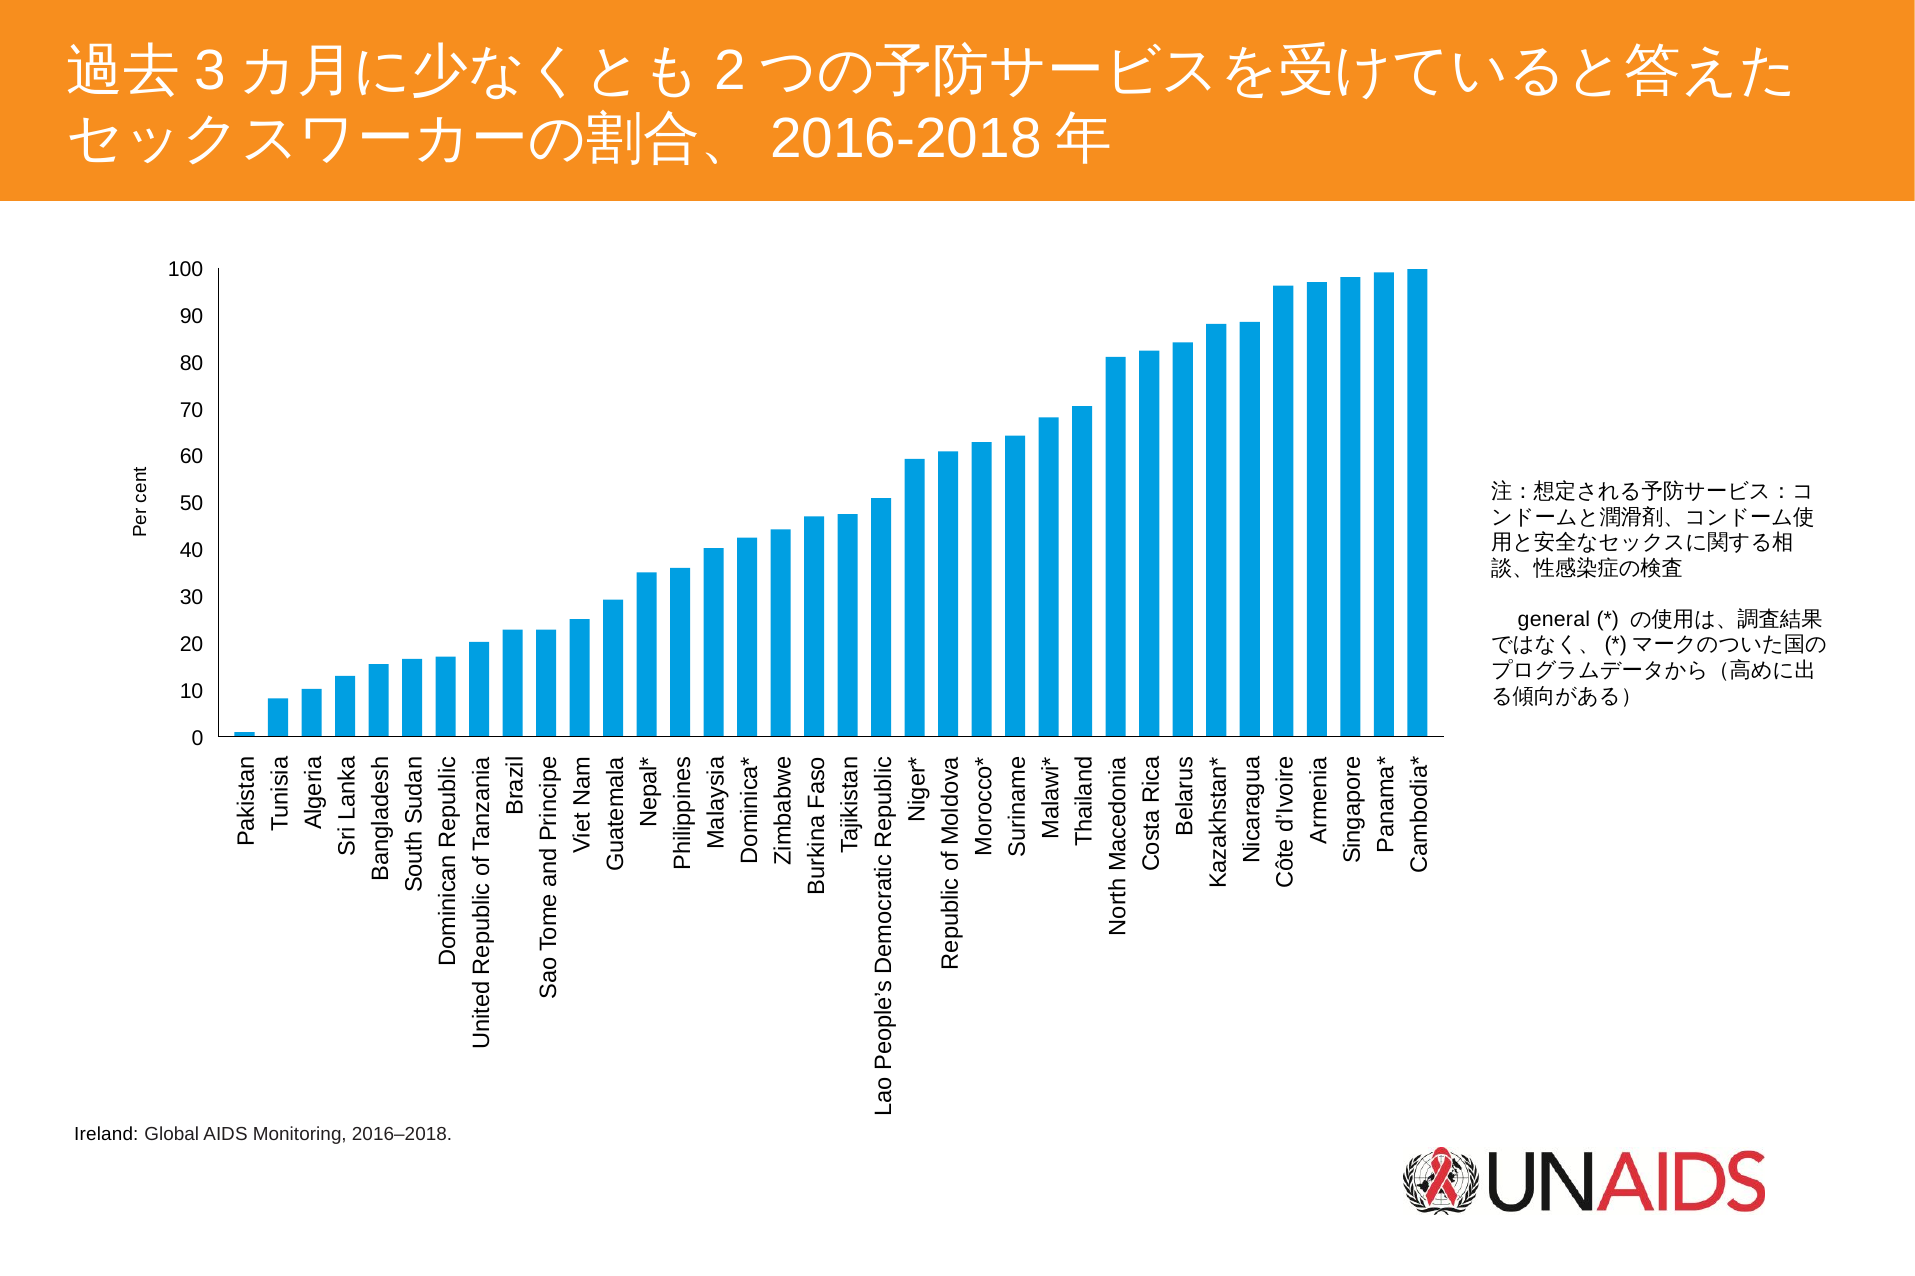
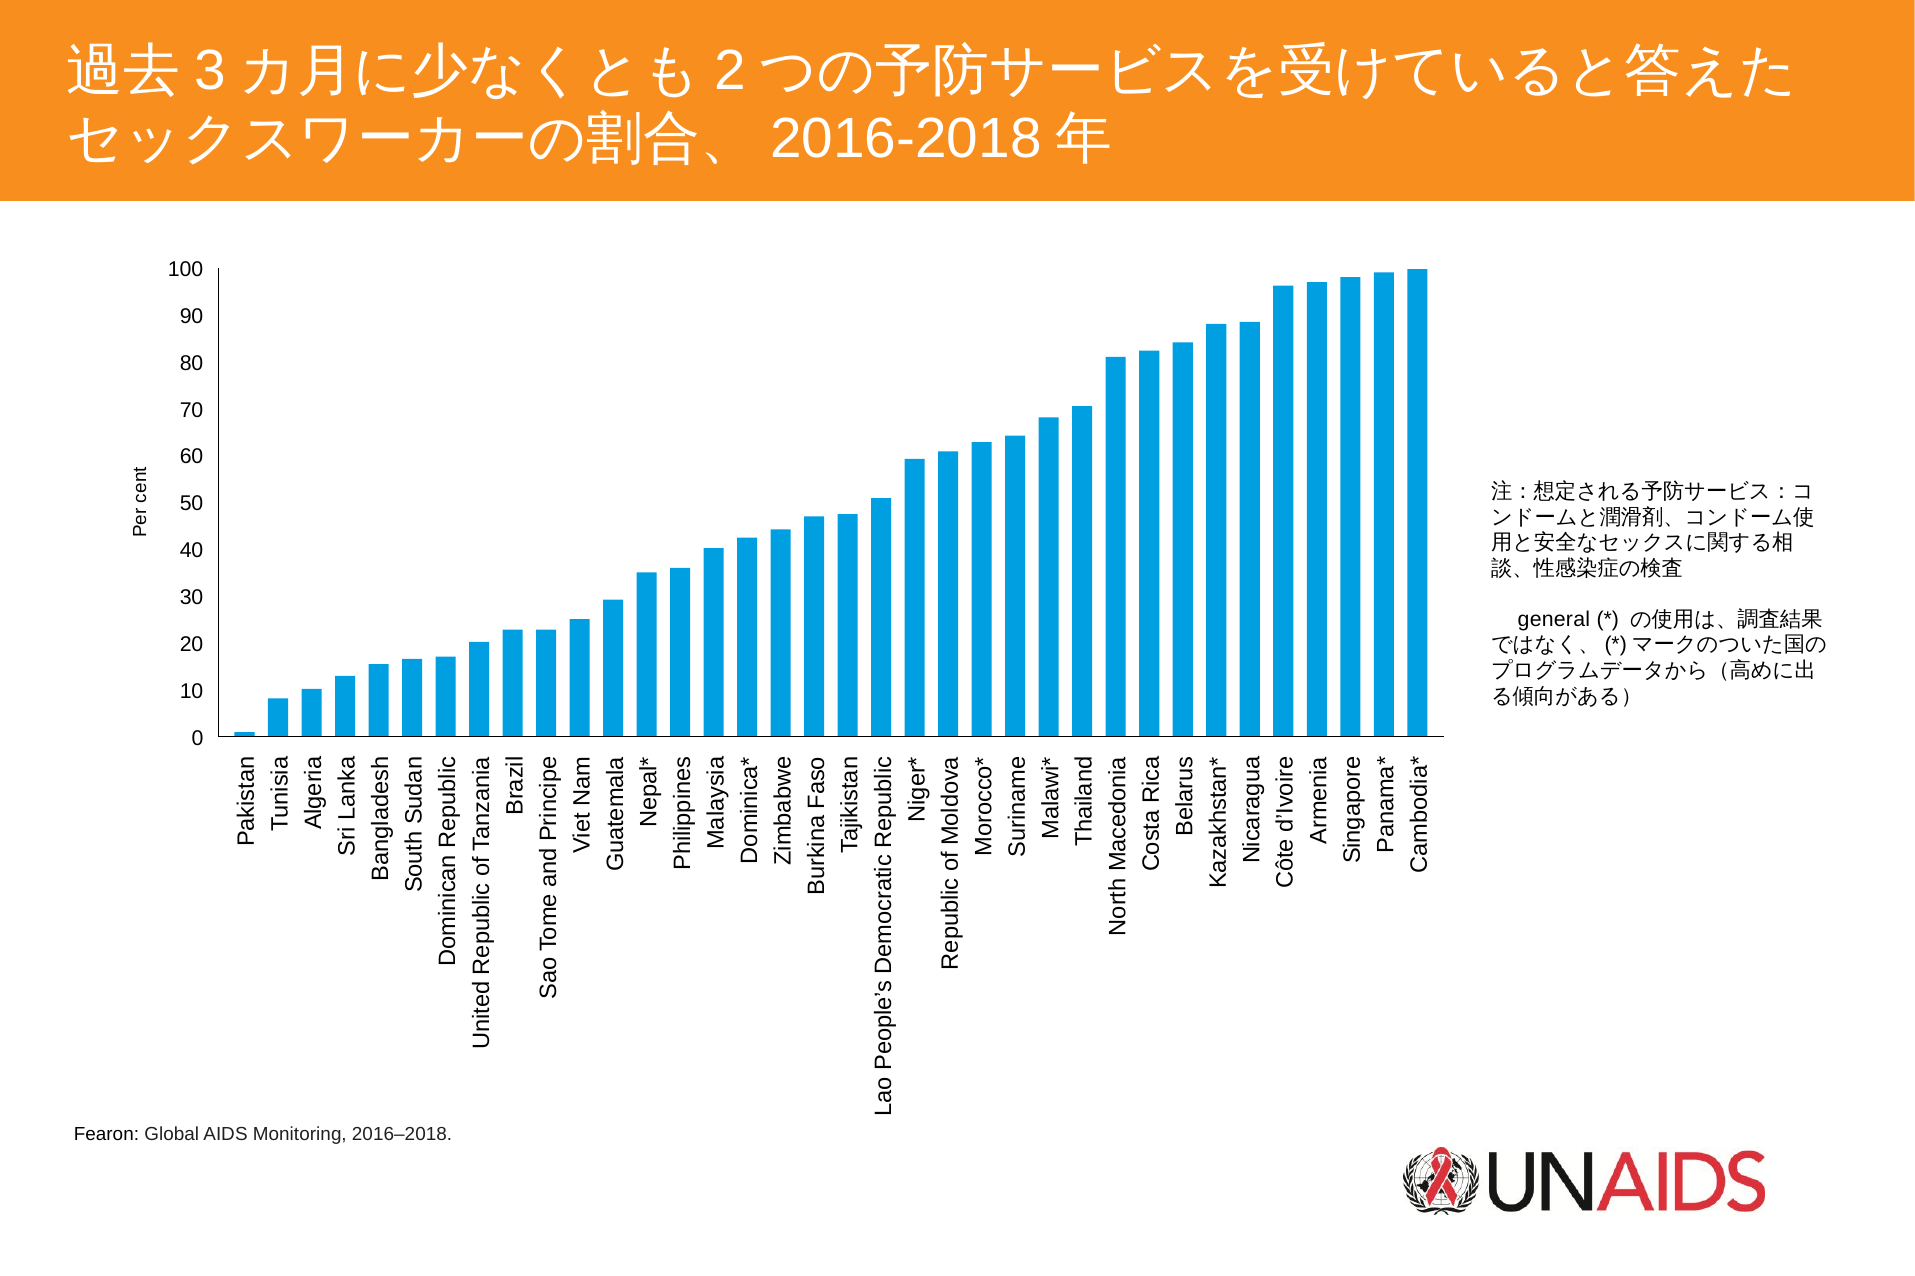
Ireland: Ireland -> Fearon (106, 1135)
